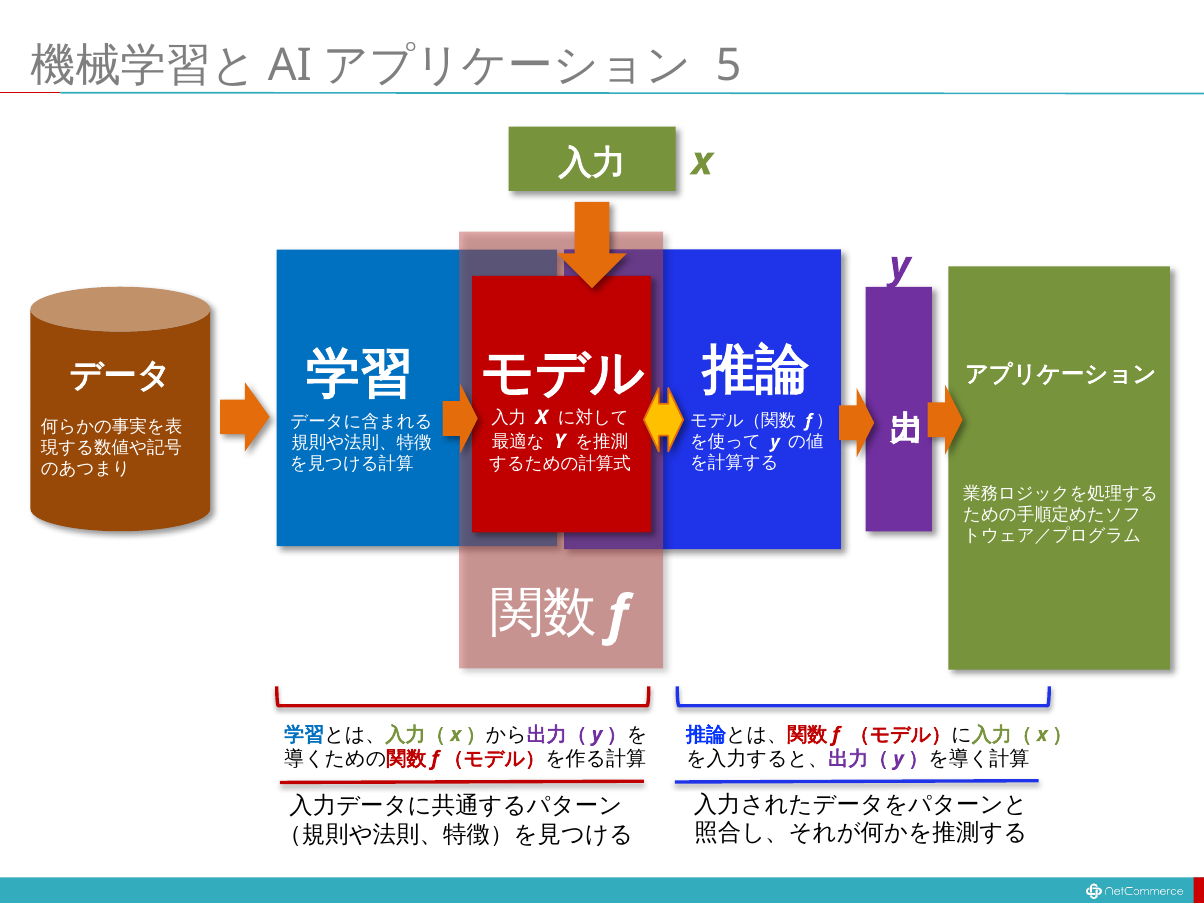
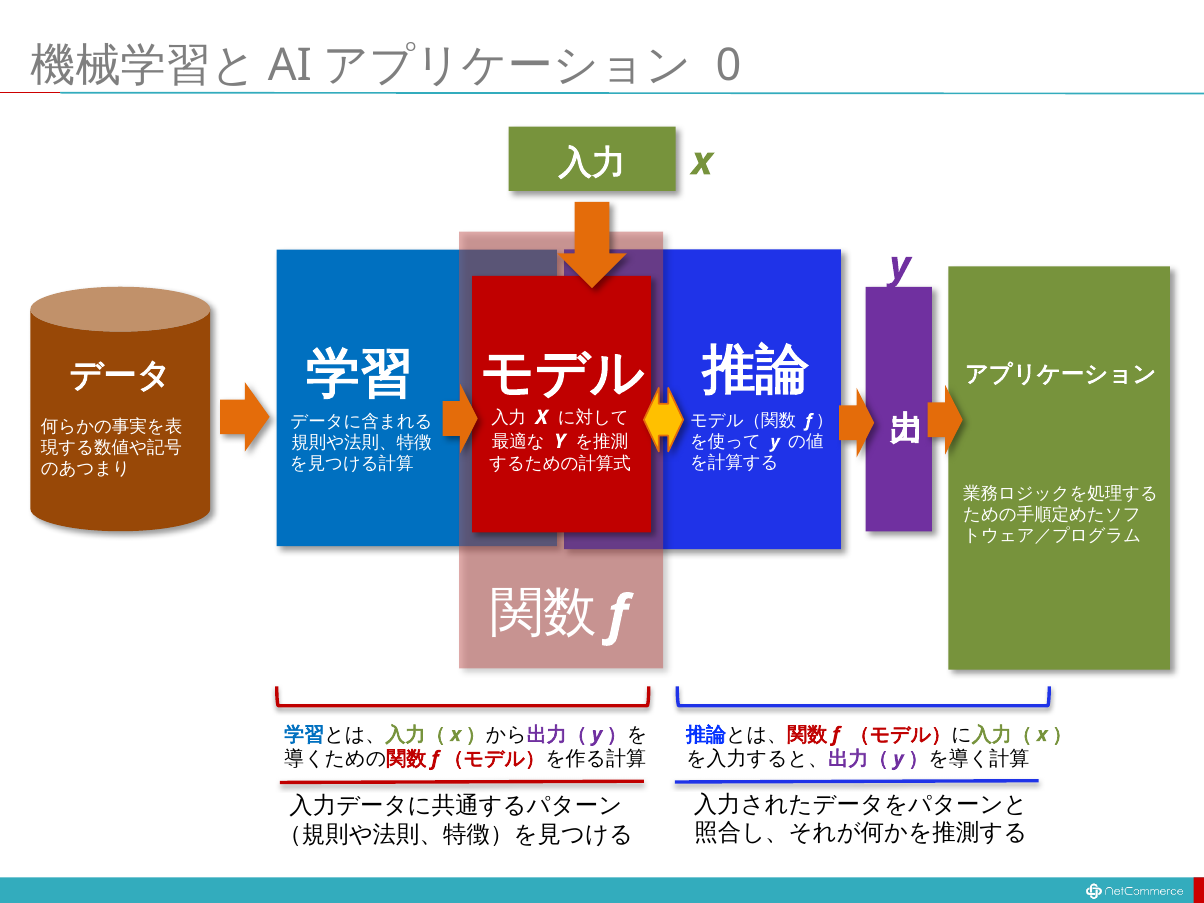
5: 5 -> 0 (729, 66)
